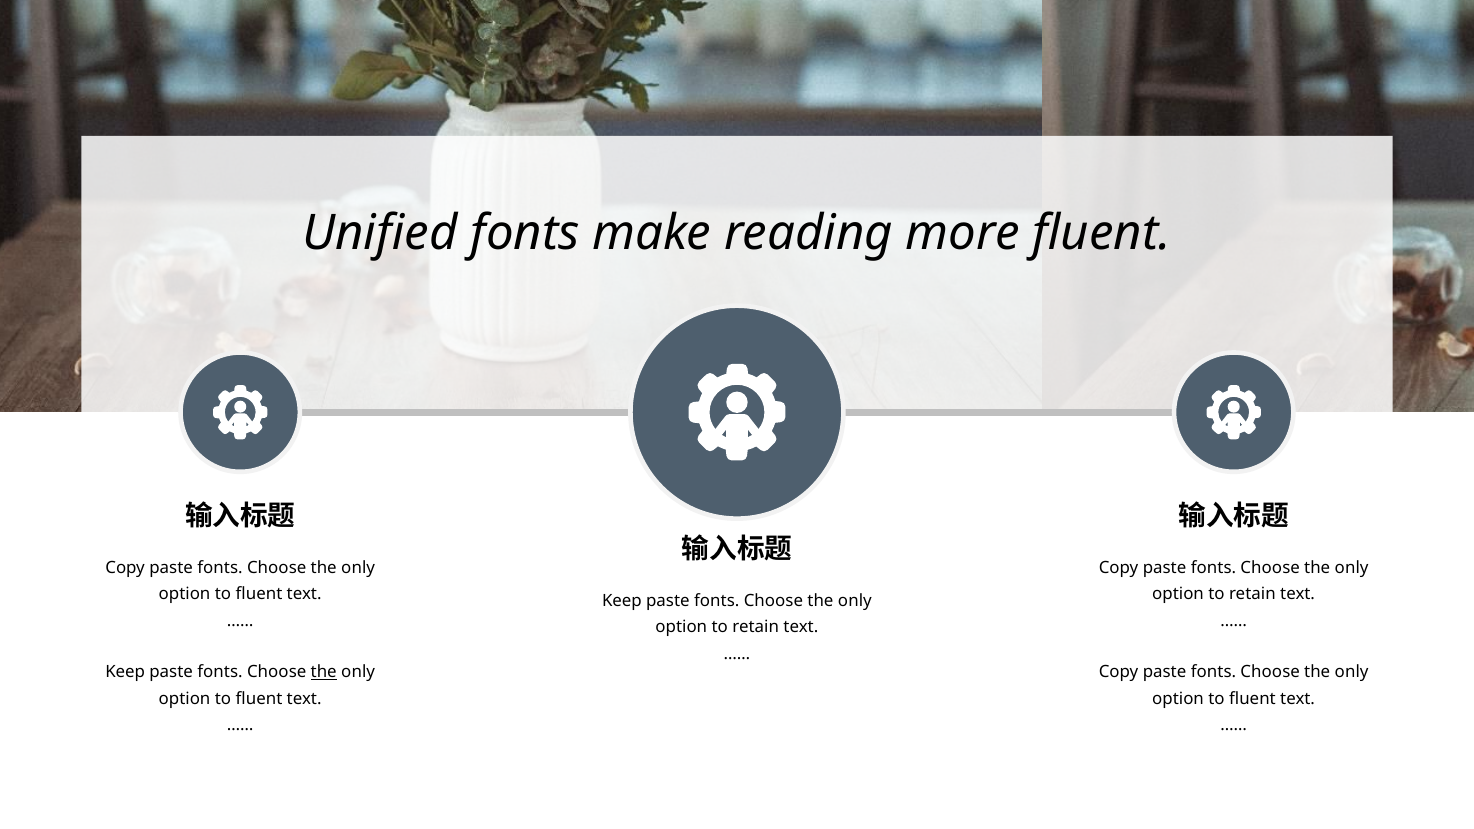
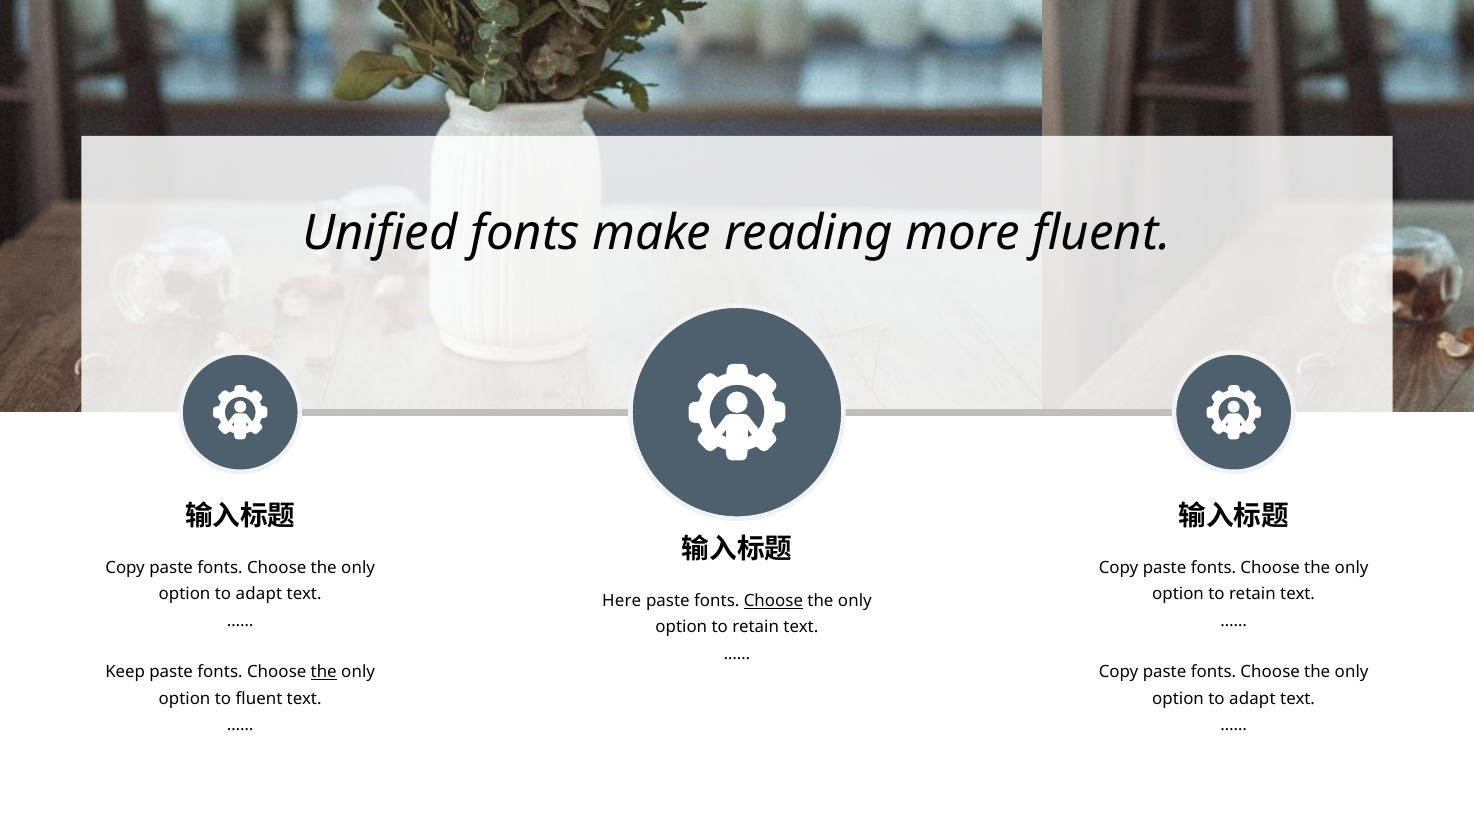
fluent: fluent -> adapt (259, 594)
Keep: Keep -> Here (622, 601)
Choose underline: none -> present (773, 601)
fluent: fluent -> adapt (1252, 699)
